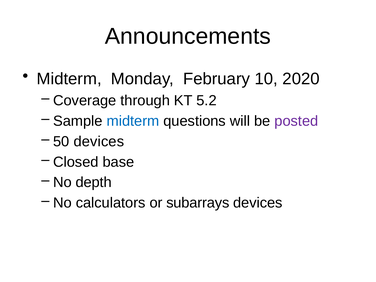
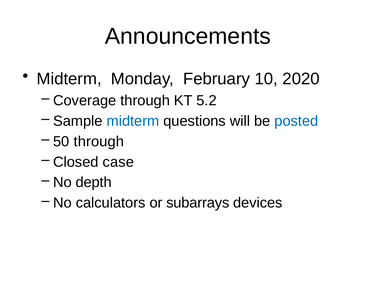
posted colour: purple -> blue (296, 121)
devices: devices -> through (99, 141)
base: base -> case (118, 162)
